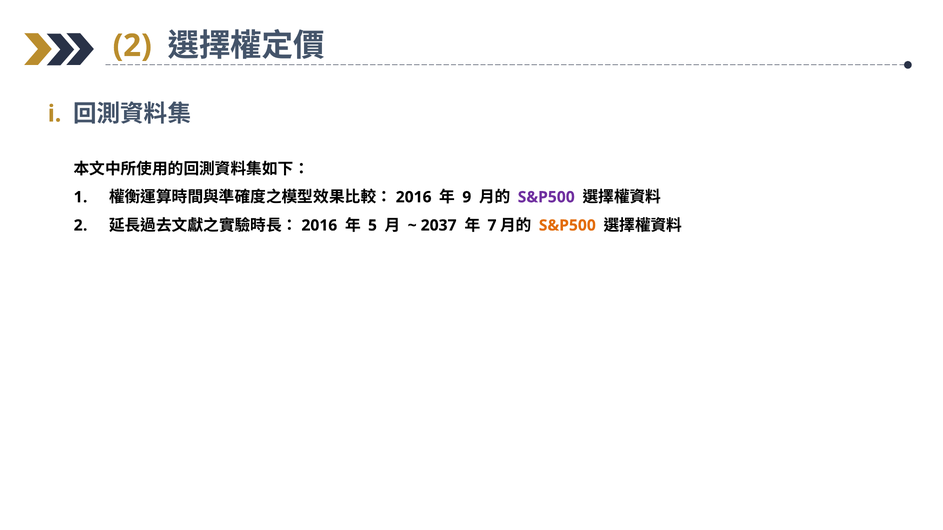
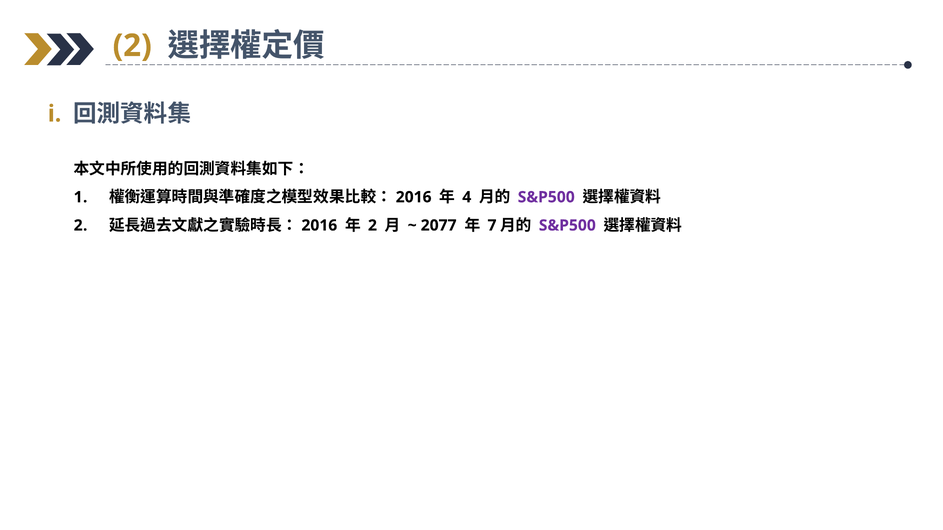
9: 9 -> 4 (467, 197)
5: 5 -> 2 (372, 226)
2037: 2037 -> 2077 (439, 226)
S&P500 colour: orange -> purple (567, 226)
